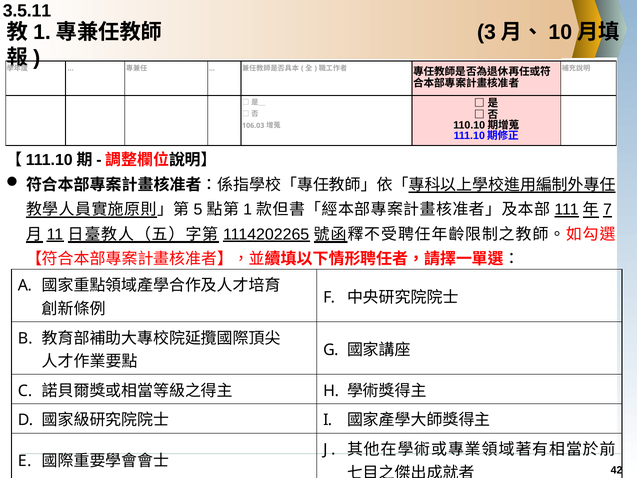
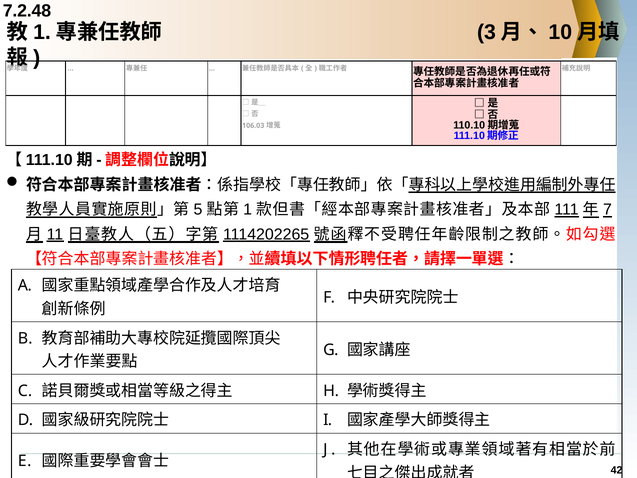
3.5.11: 3.5.11 -> 7.2.48 (27, 11)
